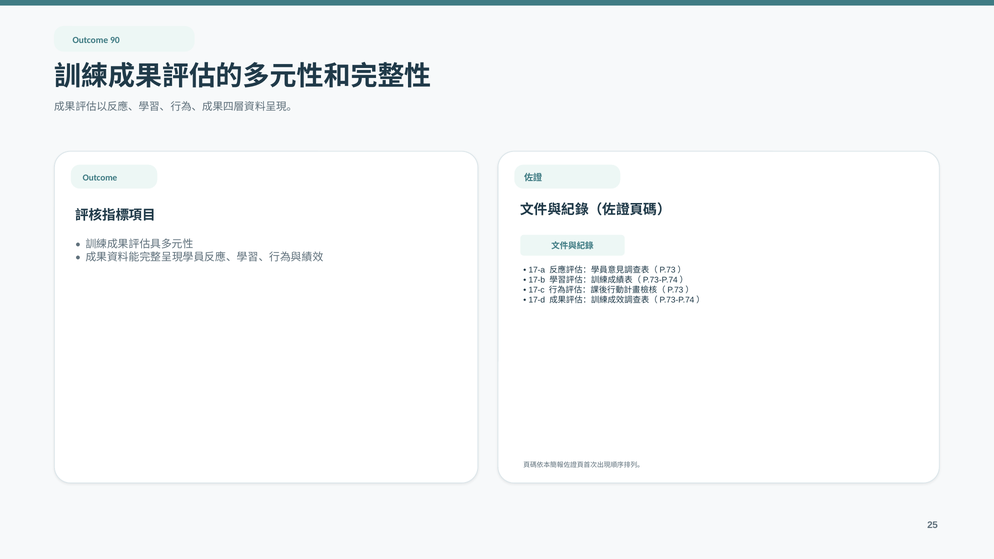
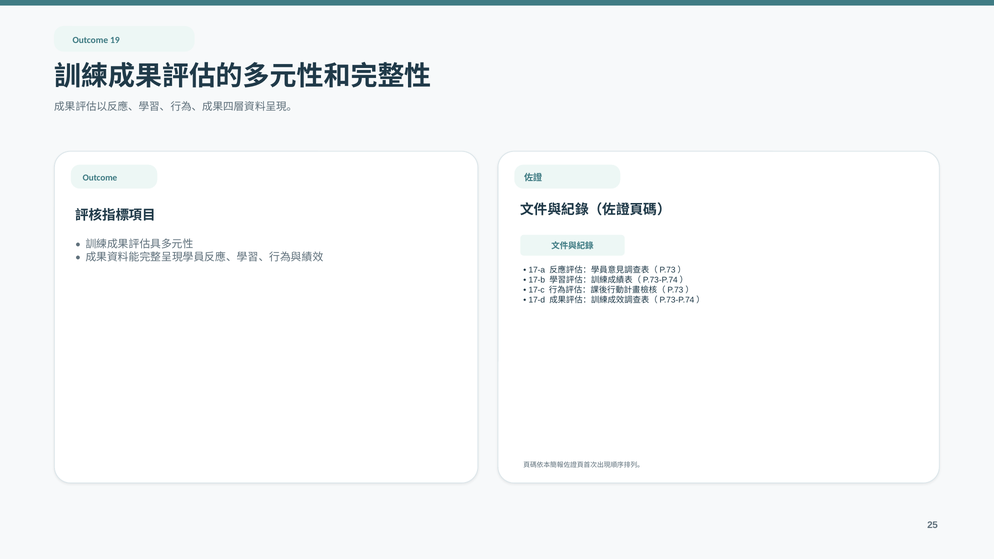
90: 90 -> 19 (115, 40)
